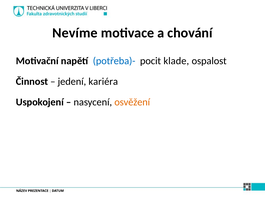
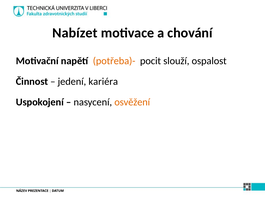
Nevíme: Nevíme -> Nabízet (75, 33)
potřeba)- colour: blue -> orange (114, 61)
klade: klade -> slouží (176, 61)
